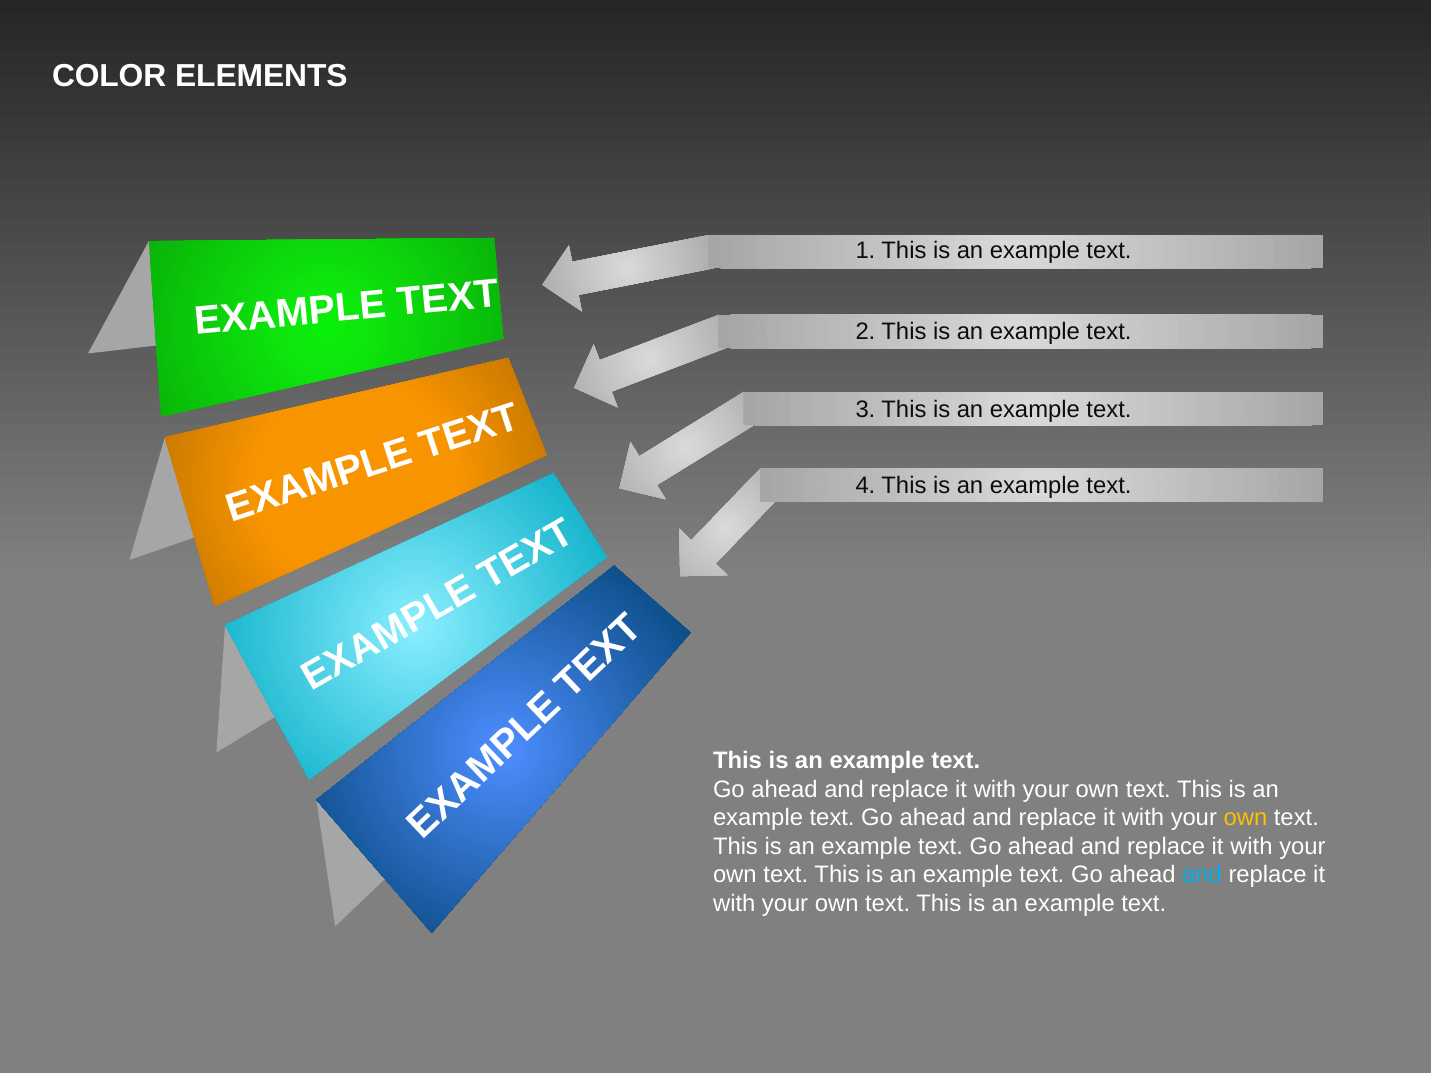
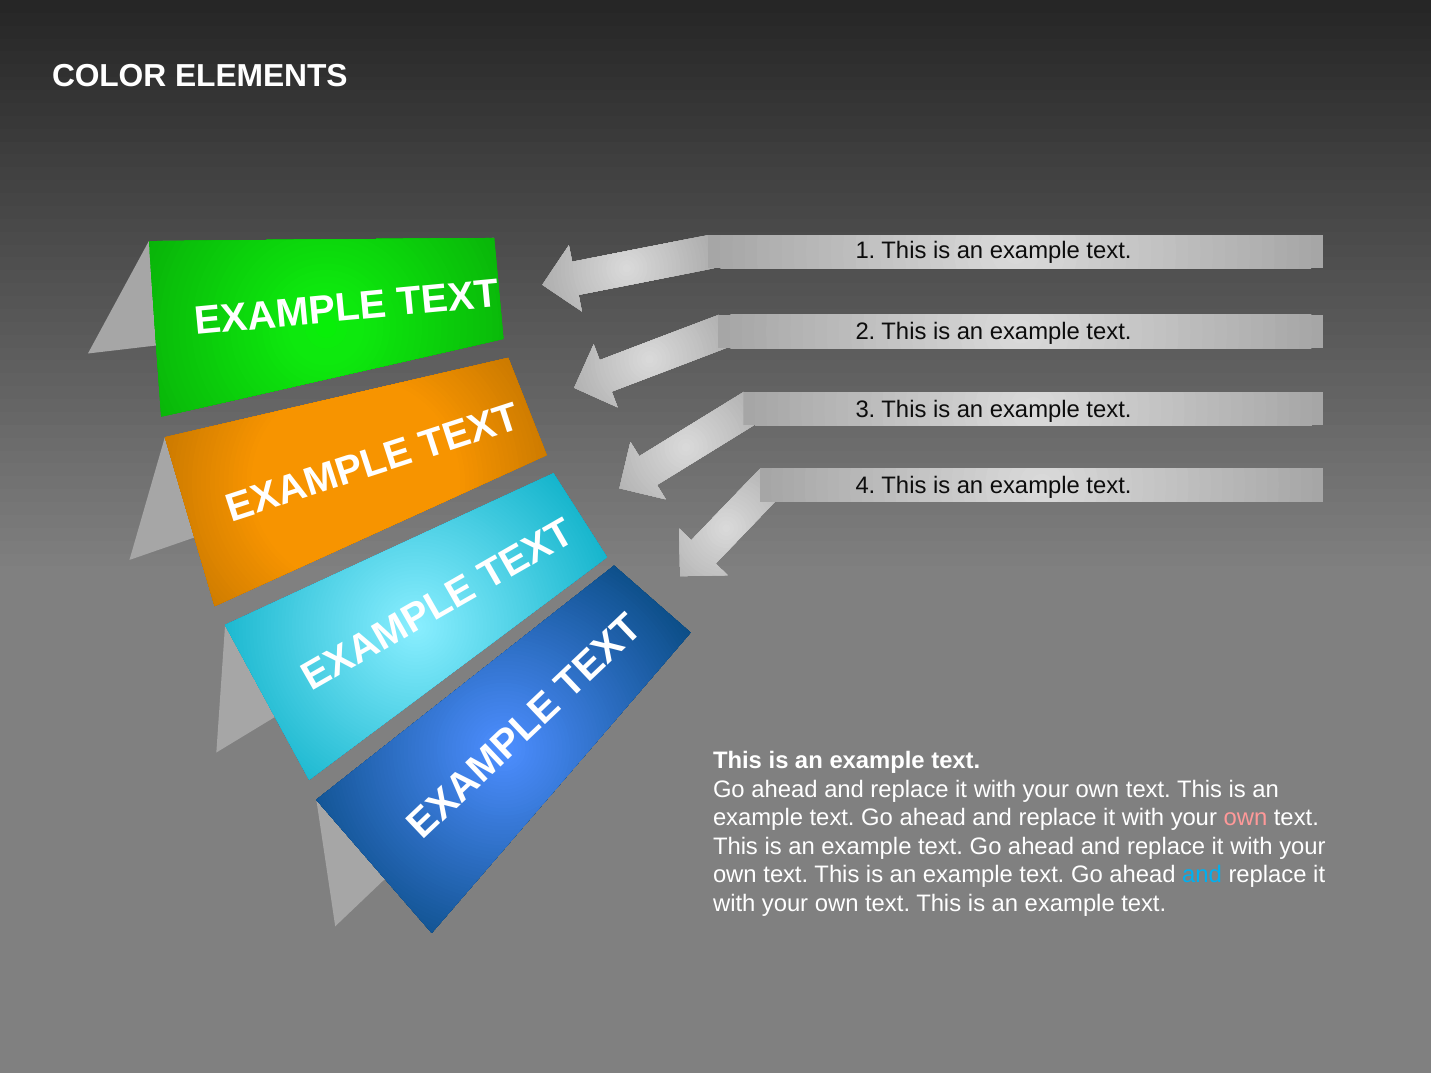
own colour: yellow -> pink (1245, 818)
